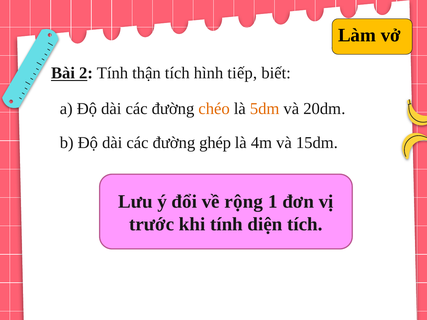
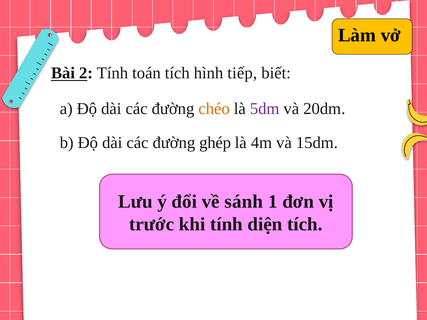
thận: thận -> toán (146, 73)
5dm colour: orange -> purple (265, 109)
rộng: rộng -> sánh (244, 202)
